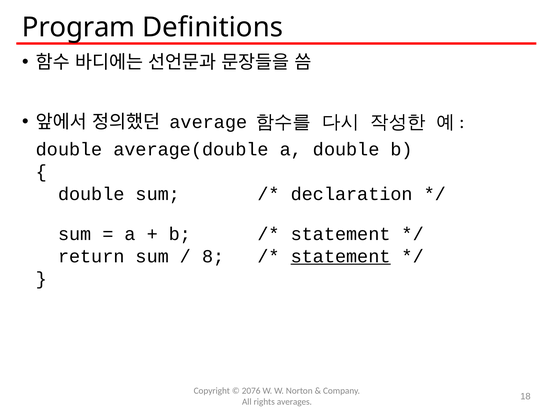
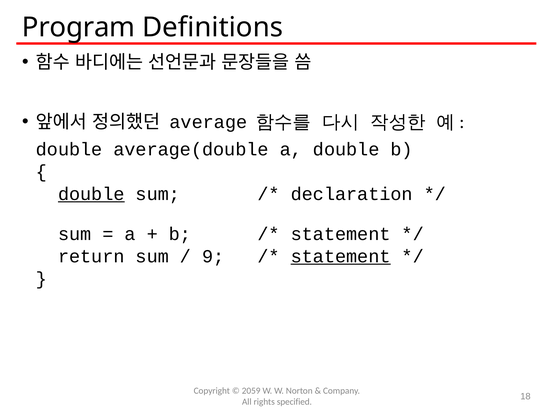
double underline: none -> present (91, 194)
8: 8 -> 9 (213, 257)
2076: 2076 -> 2059 (251, 391)
averages: averages -> specified (294, 402)
